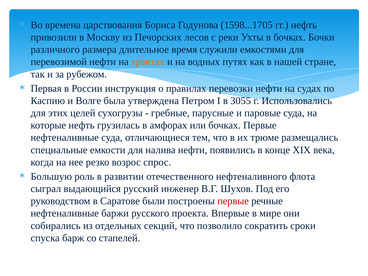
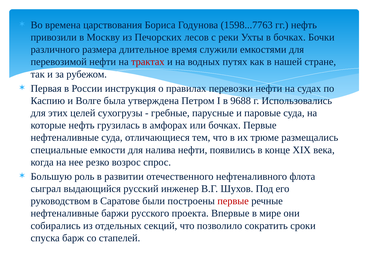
1598...1705: 1598...1705 -> 1598...7763 (247, 25)
трактах colour: orange -> red (148, 62)
3055: 3055 -> 9688 (241, 101)
